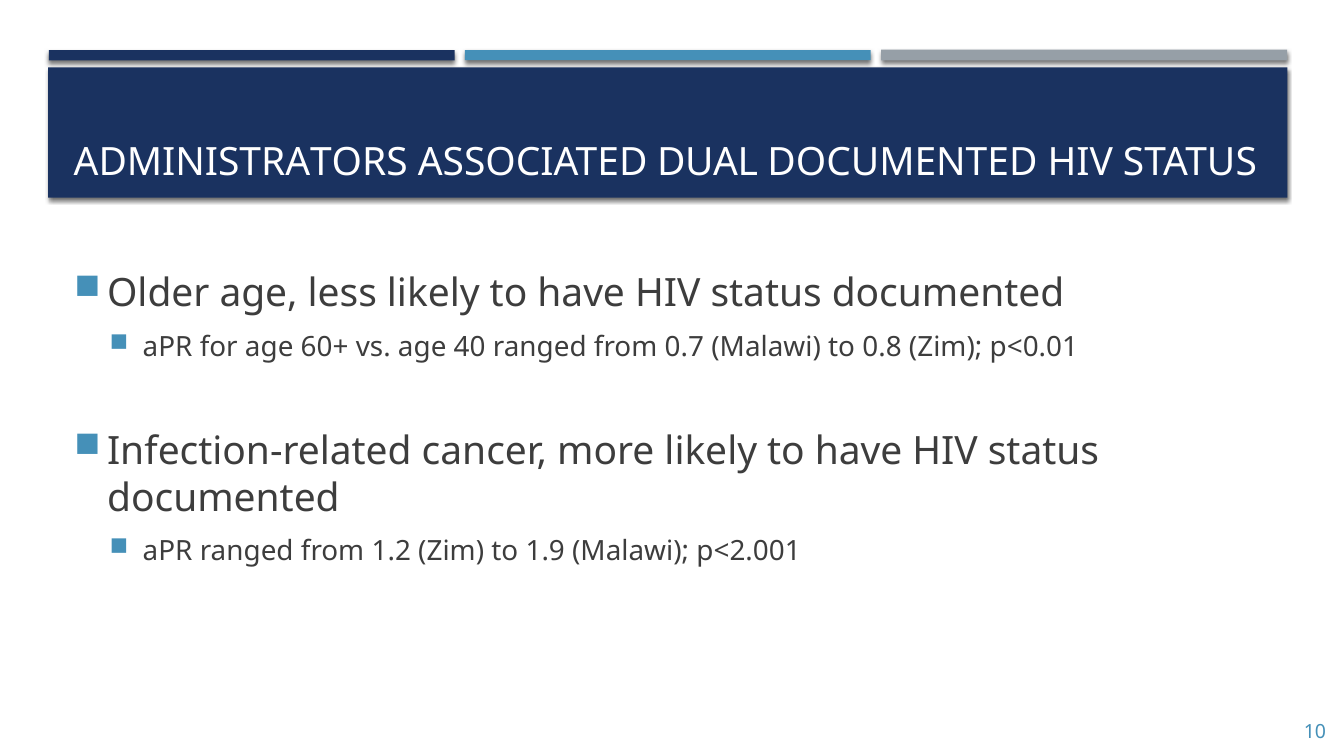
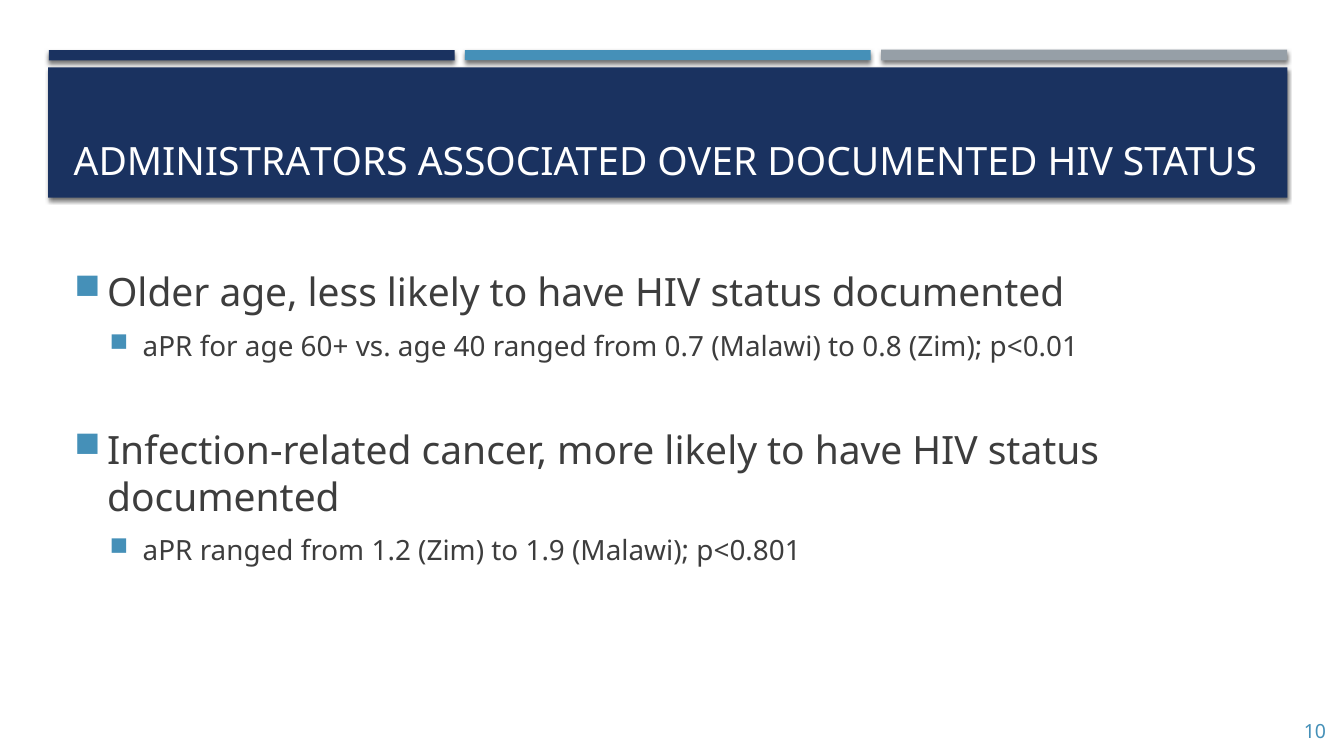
DUAL: DUAL -> OVER (707, 162)
p<2.001: p<2.001 -> p<0.801 (749, 551)
